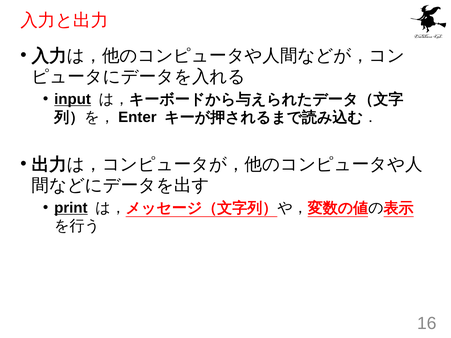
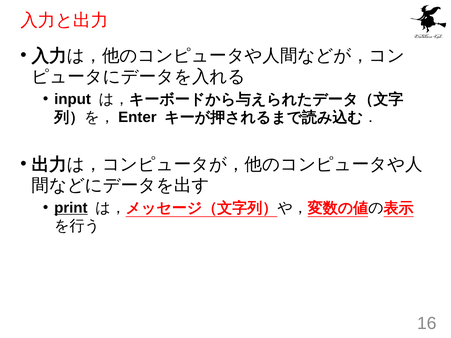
input underline: present -> none (73, 99)
